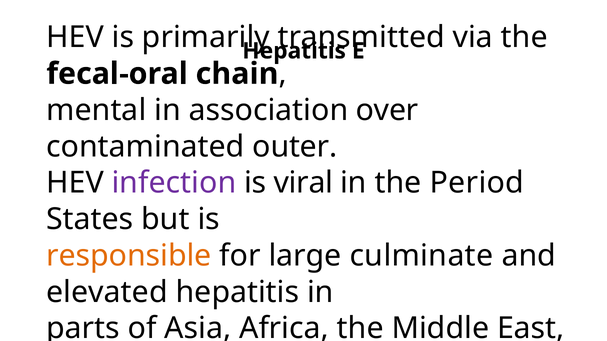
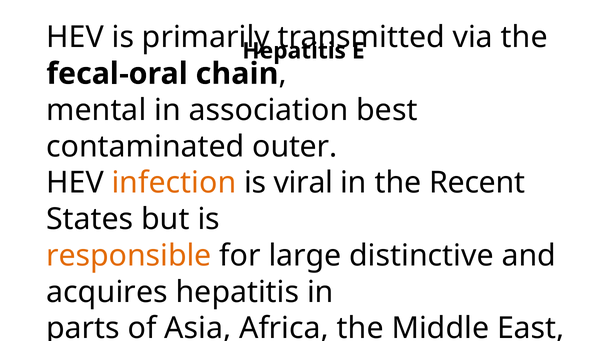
over: over -> best (387, 110)
infection colour: purple -> orange (174, 183)
Period: Period -> Recent (477, 183)
culminate: culminate -> distinctive (422, 256)
elevated: elevated -> acquires (107, 292)
